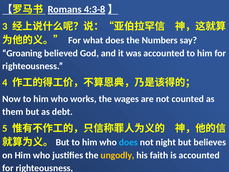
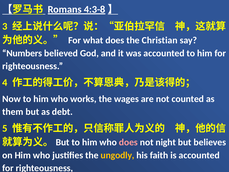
Numbers: Numbers -> Christian (160, 40)
Groaning: Groaning -> Numbers (22, 53)
does colour: light blue -> pink (128, 142)
